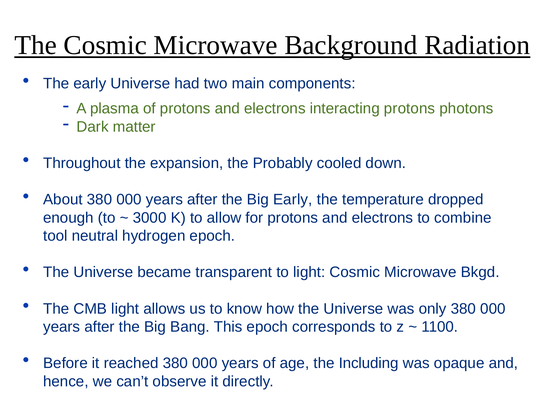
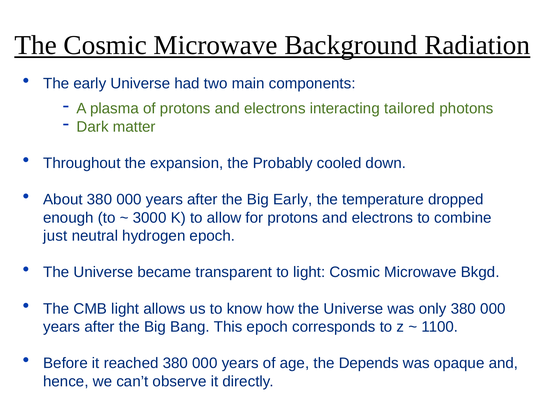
interacting protons: protons -> tailored (410, 109)
tool: tool -> just (55, 236)
Including: Including -> Depends (369, 363)
